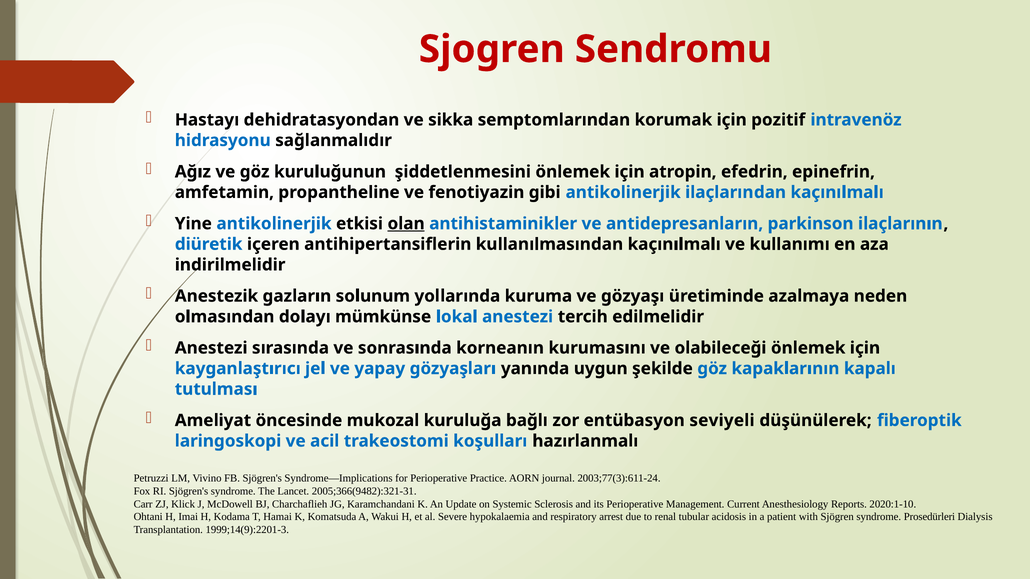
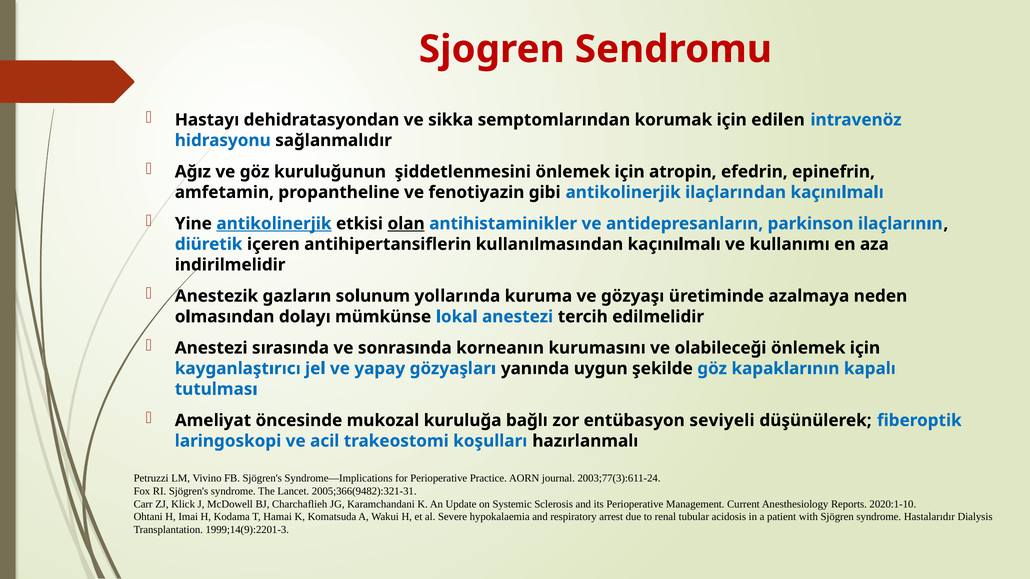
pozitif: pozitif -> edilen (778, 120)
antikolinerjik underline: none -> present (274, 224)
Prosedürleri: Prosedürleri -> Hastalarıdır (929, 517)
